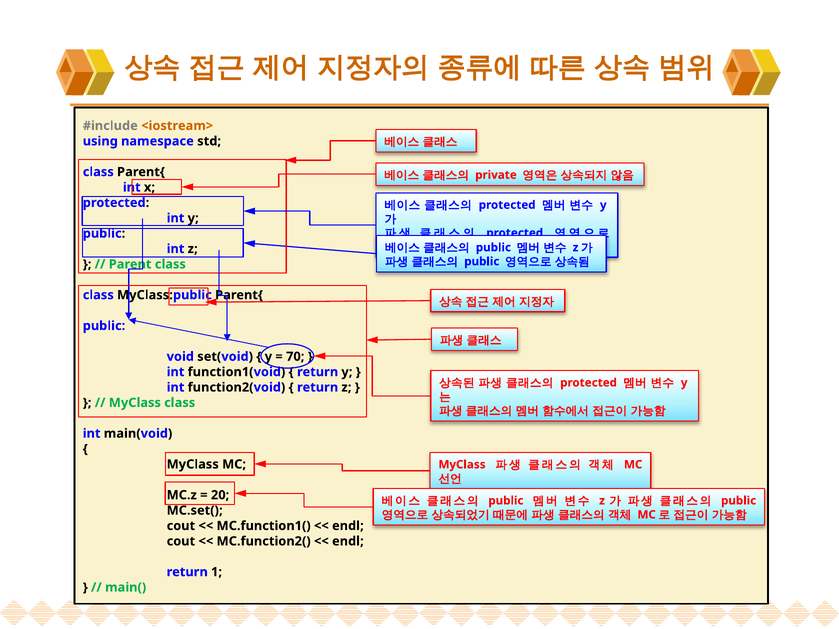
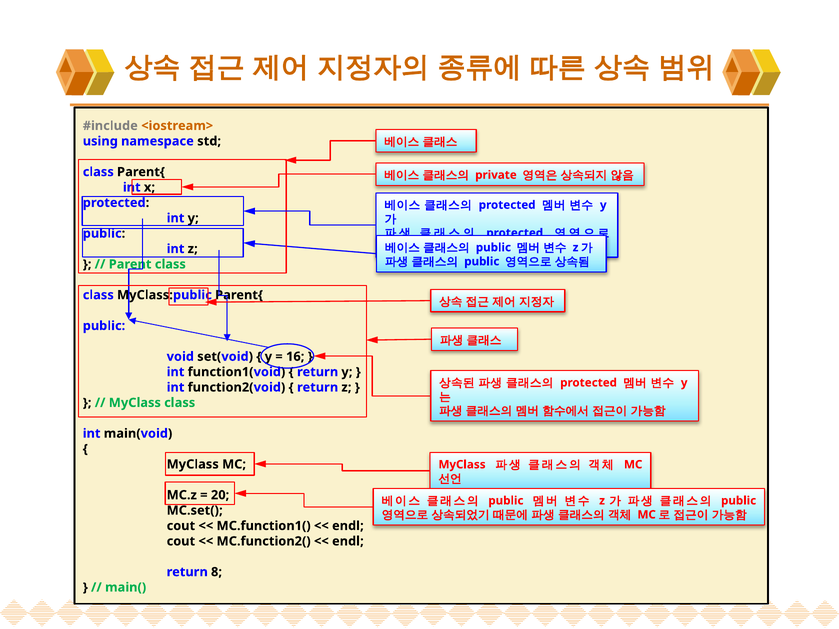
70: 70 -> 16 (295, 357)
1: 1 -> 8 (217, 572)
